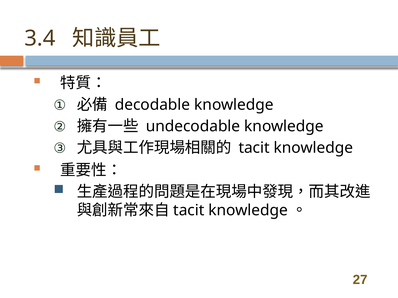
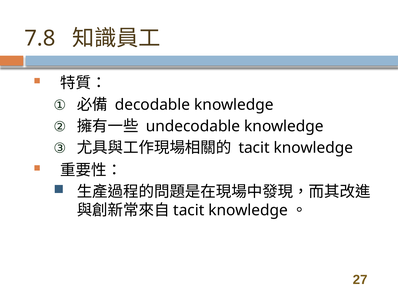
3.4: 3.4 -> 7.8 (40, 38)
